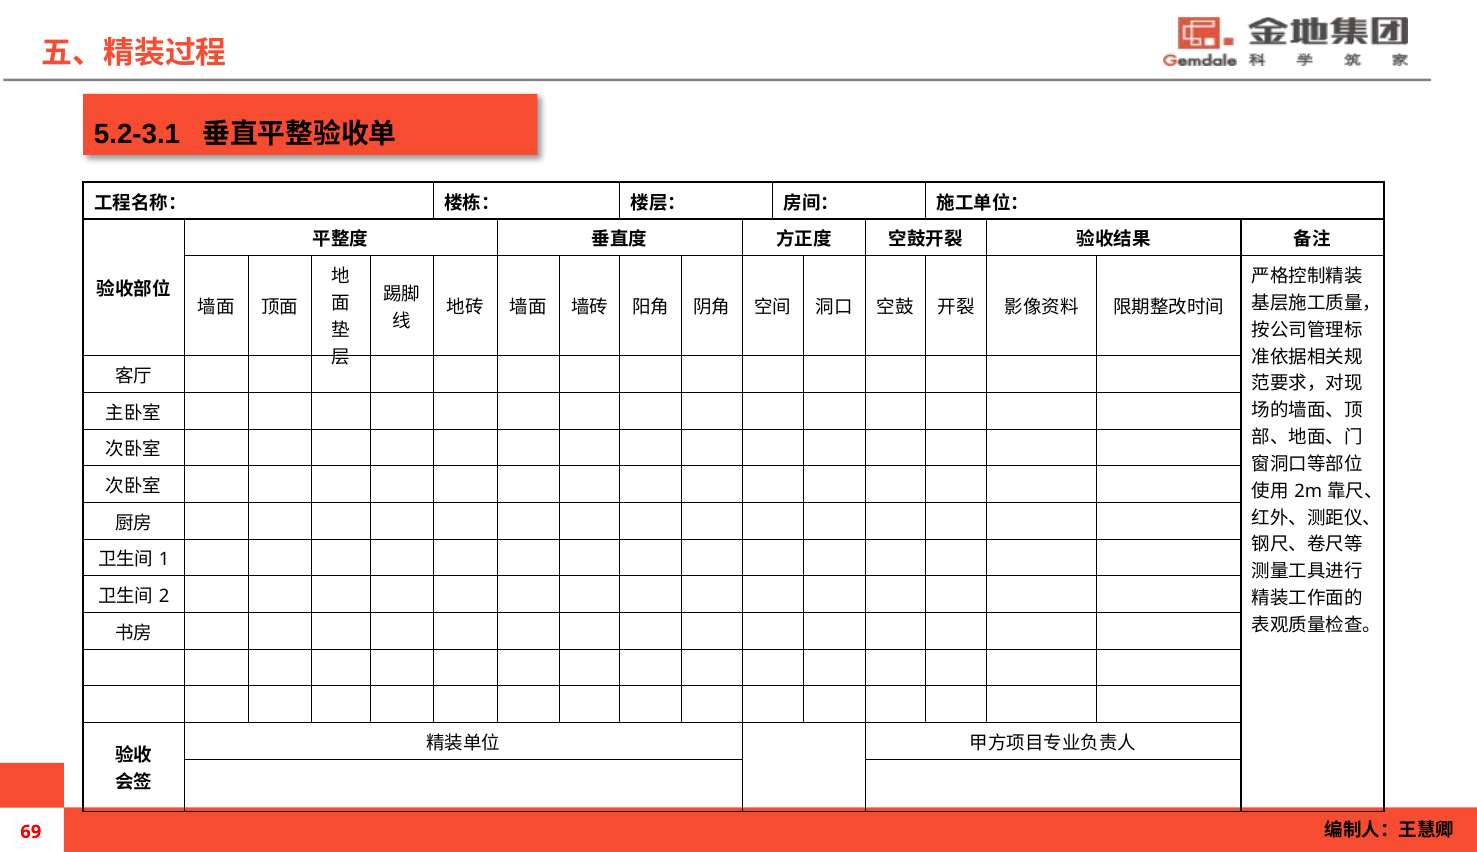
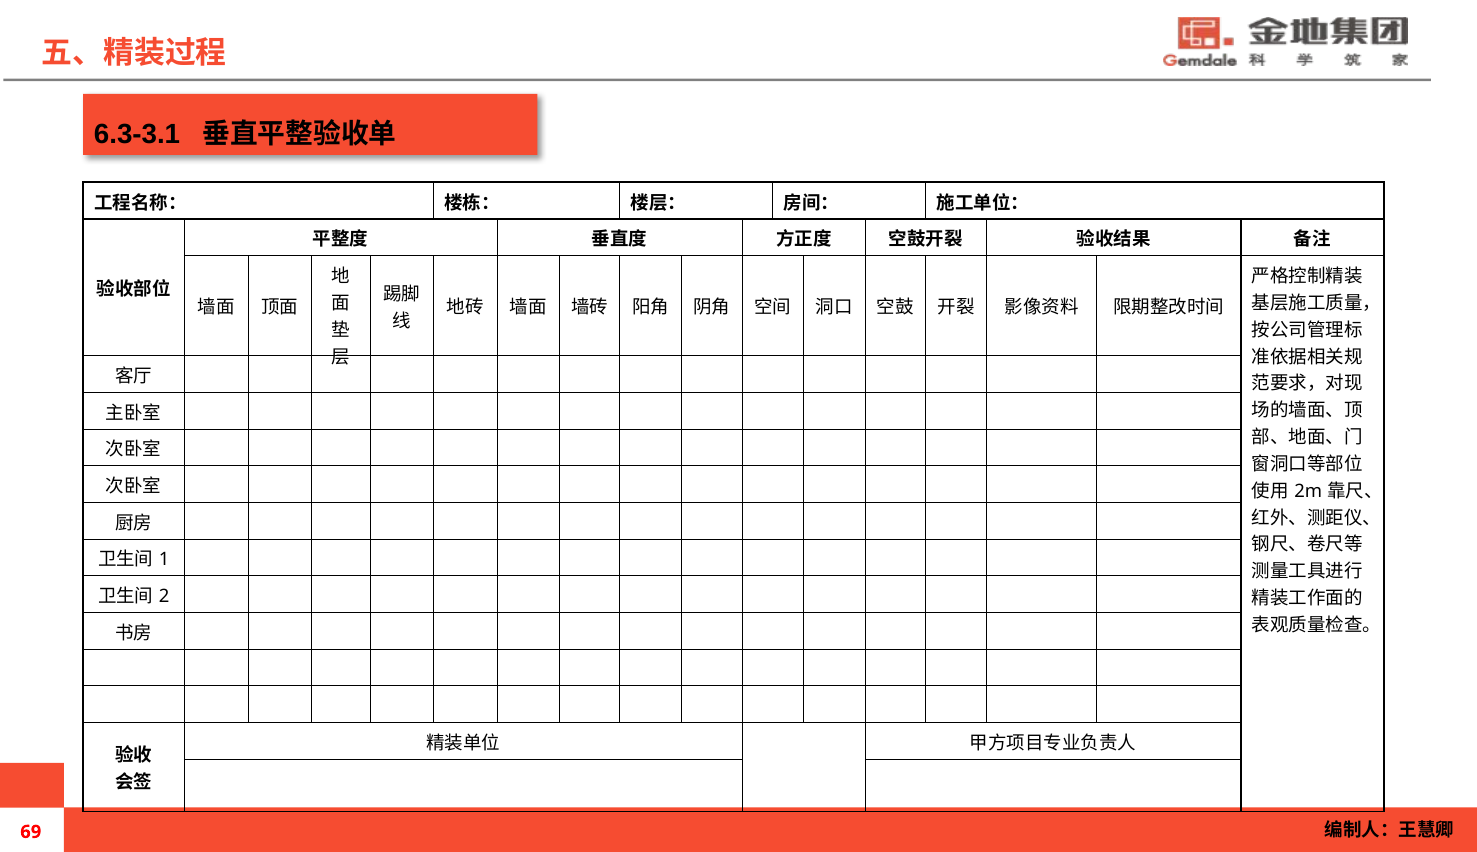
5.2-3.1: 5.2-3.1 -> 6.3-3.1 (137, 135)
